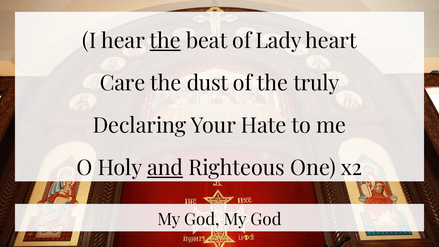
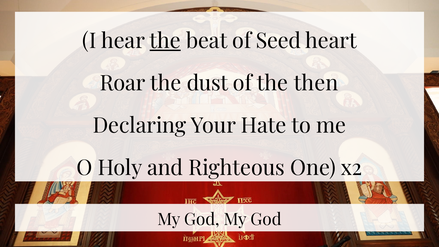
Lady: Lady -> Seed (278, 41)
Care: Care -> Roar (123, 83)
truly: truly -> then (316, 83)
and underline: present -> none (165, 168)
